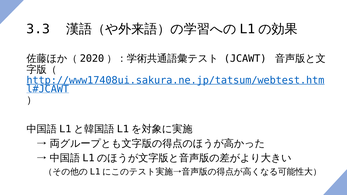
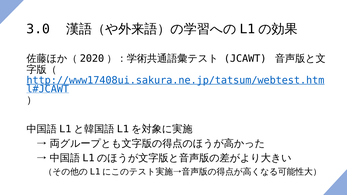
3.3: 3.3 -> 3.0 (38, 29)
